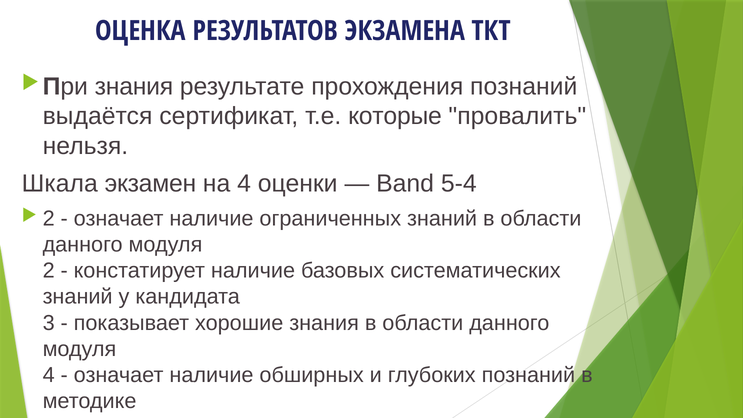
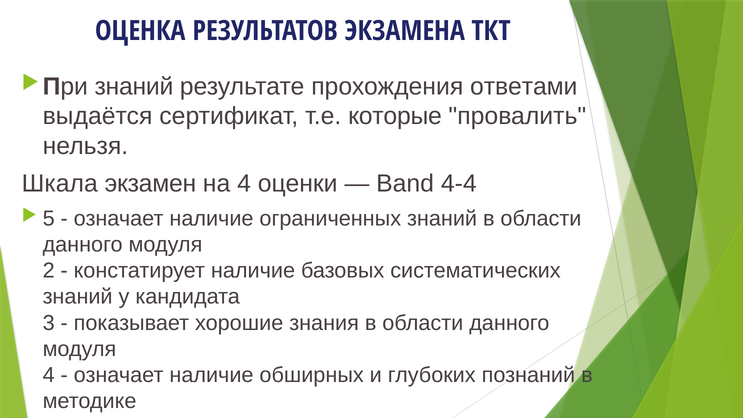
знания: знания -> знаний (134, 86)
прохождения познаний: познаний -> ответами (524, 86)
5-4: 5-4 -> 4-4 (459, 183)
2: 2 -> 5 (49, 219)
